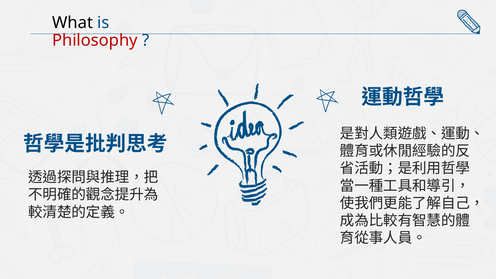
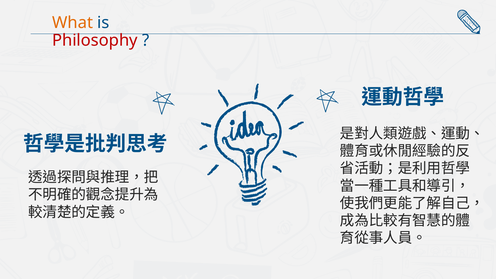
What colour: black -> orange (73, 23)
